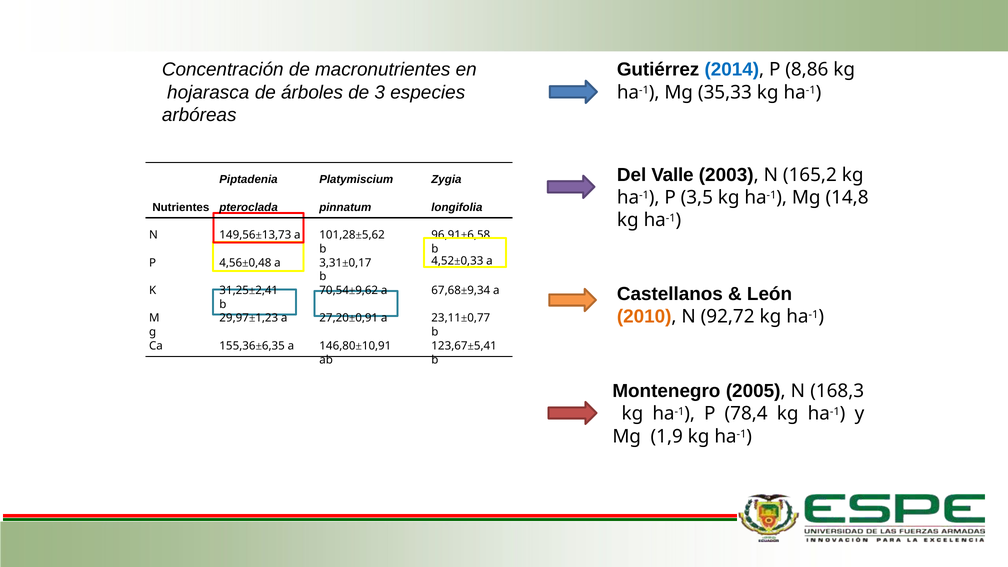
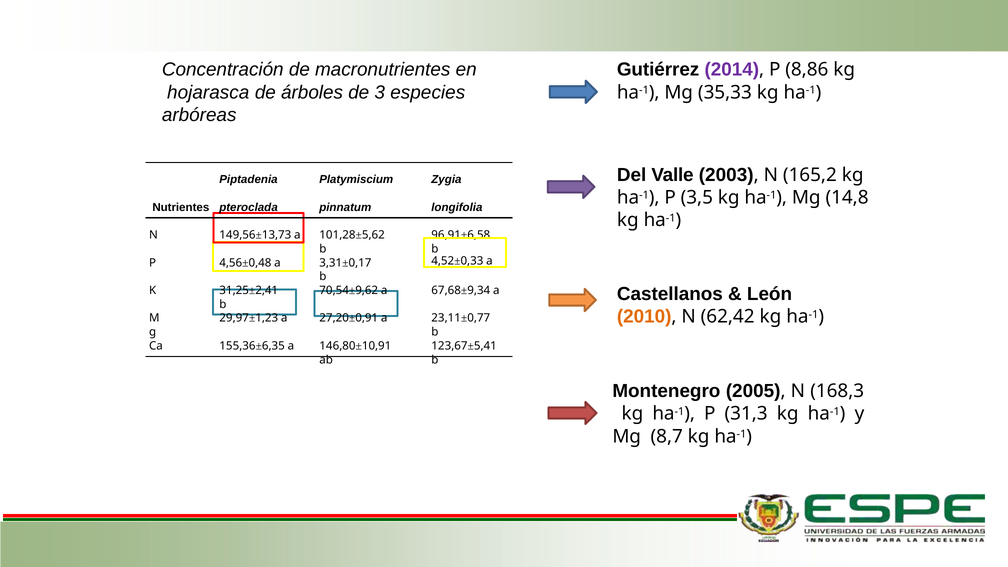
2014 colour: blue -> purple (732, 70)
92,72: 92,72 -> 62,42 (728, 316)
78,4: 78,4 -> 31,3 (746, 414)
1,9: 1,9 -> 8,7 (667, 436)
